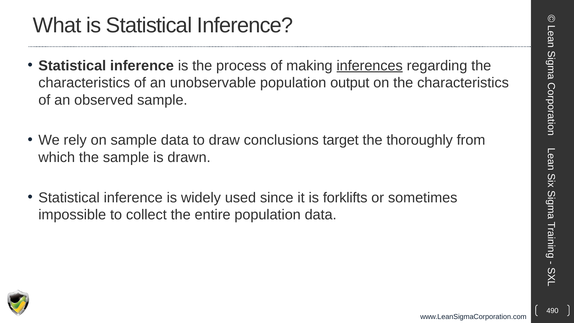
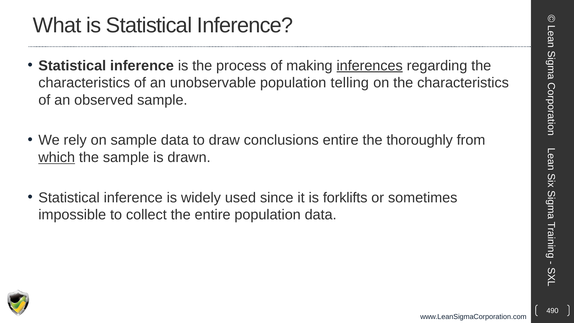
output: output -> telling (350, 83)
conclusions target: target -> entire (341, 140)
which underline: none -> present (57, 157)
